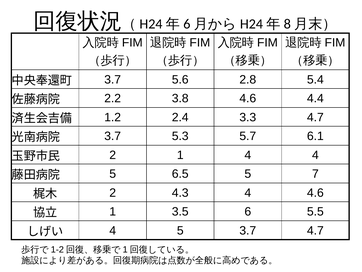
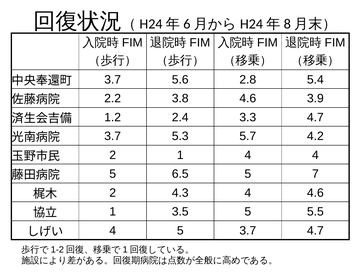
4.4: 4.4 -> 3.9 (315, 98)
6.1: 6.1 -> 4.2 (315, 136)
3.5 6: 6 -> 5 (248, 211)
